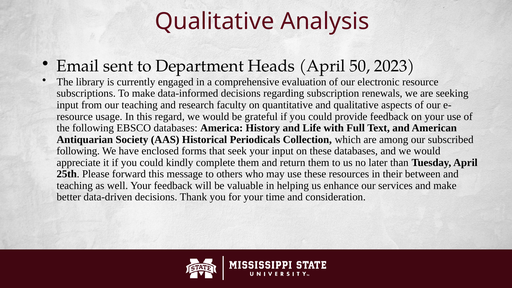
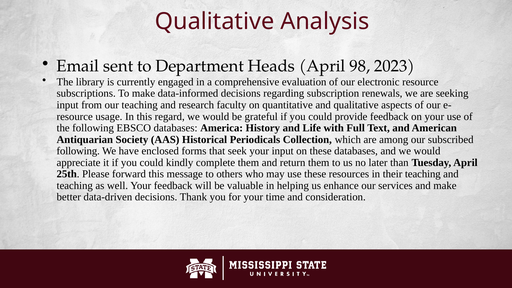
50: 50 -> 98 (360, 66)
their between: between -> teaching (423, 174)
